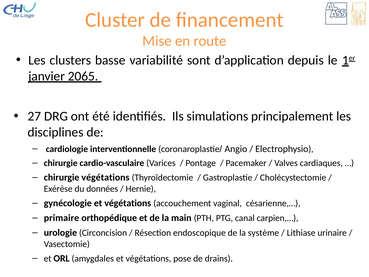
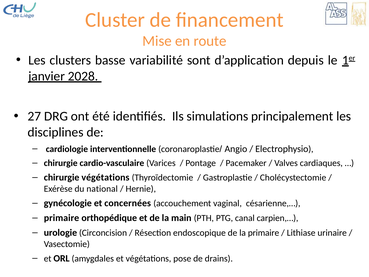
2065: 2065 -> 2028 (83, 76)
données: données -> national (102, 189)
gynécologie et végétations: végétations -> concernées (128, 203)
la système: système -> primaire (264, 233)
